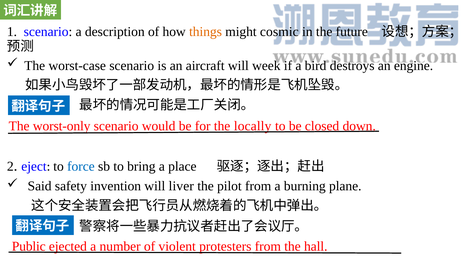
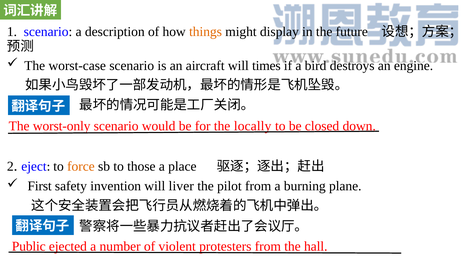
cosmic: cosmic -> display (279, 32)
week: week -> times (266, 66)
force colour: blue -> orange (81, 166)
bring: bring -> those (141, 166)
Said: Said -> First (40, 186)
